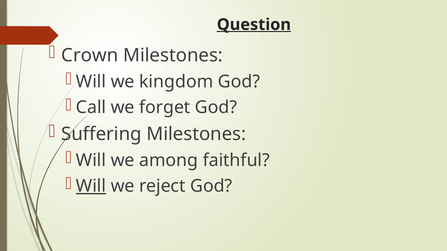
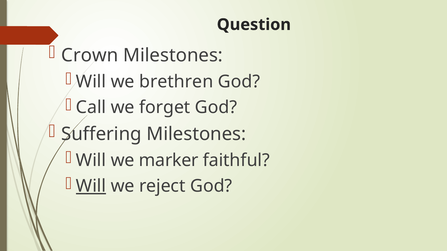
Question underline: present -> none (254, 25)
kingdom: kingdom -> brethren (176, 82)
among: among -> marker (169, 161)
